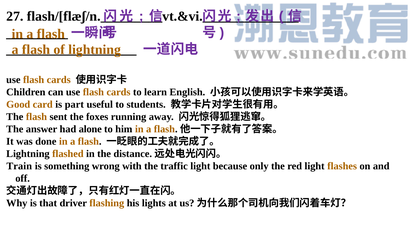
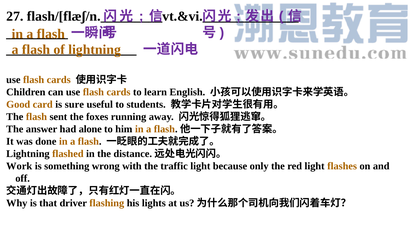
part: part -> sure (74, 105)
Train: Train -> Work (19, 166)
